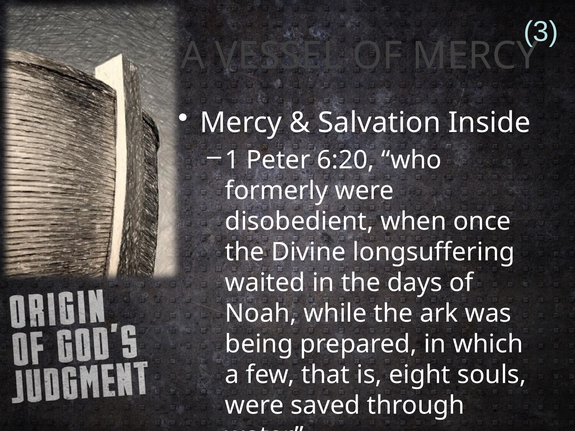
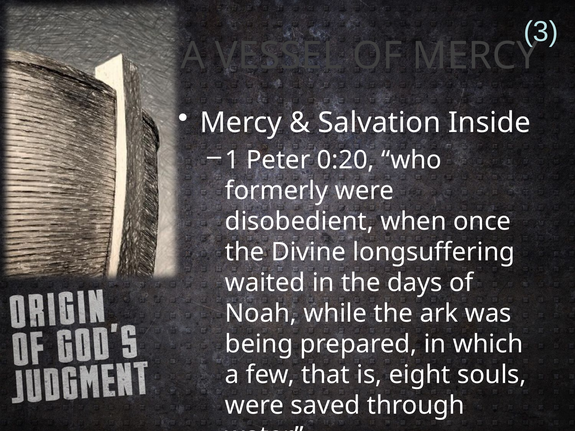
6:20: 6:20 -> 0:20 (346, 160)
